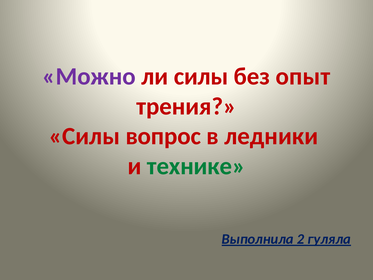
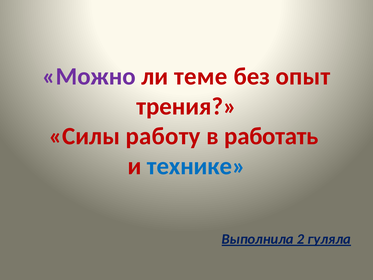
ли силы: силы -> теме (201, 76)
вопрос: вопрос -> работу (163, 136)
ледники: ледники -> работать (271, 136)
технике colour: green -> blue (196, 166)
